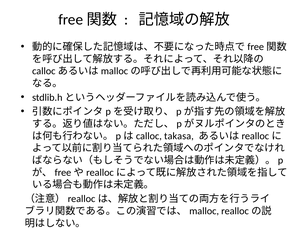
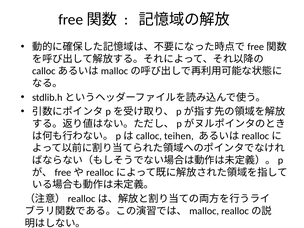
takasa: takasa -> teihen (179, 136)
